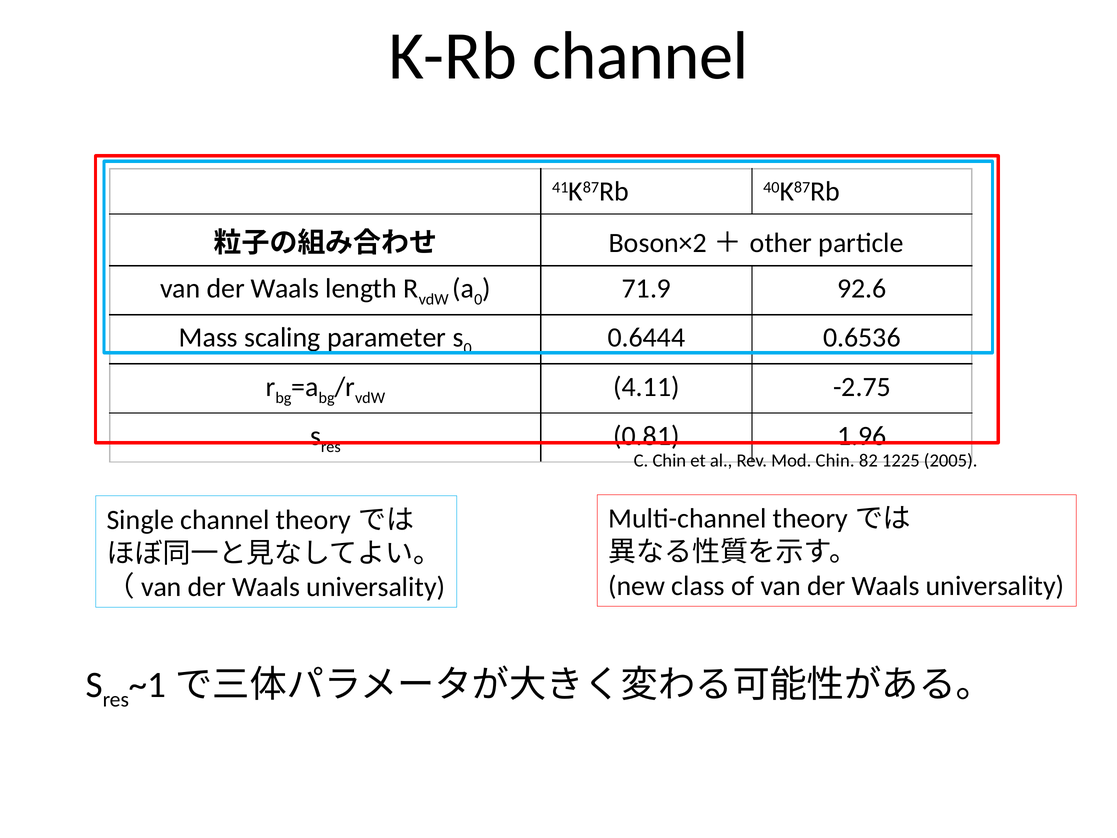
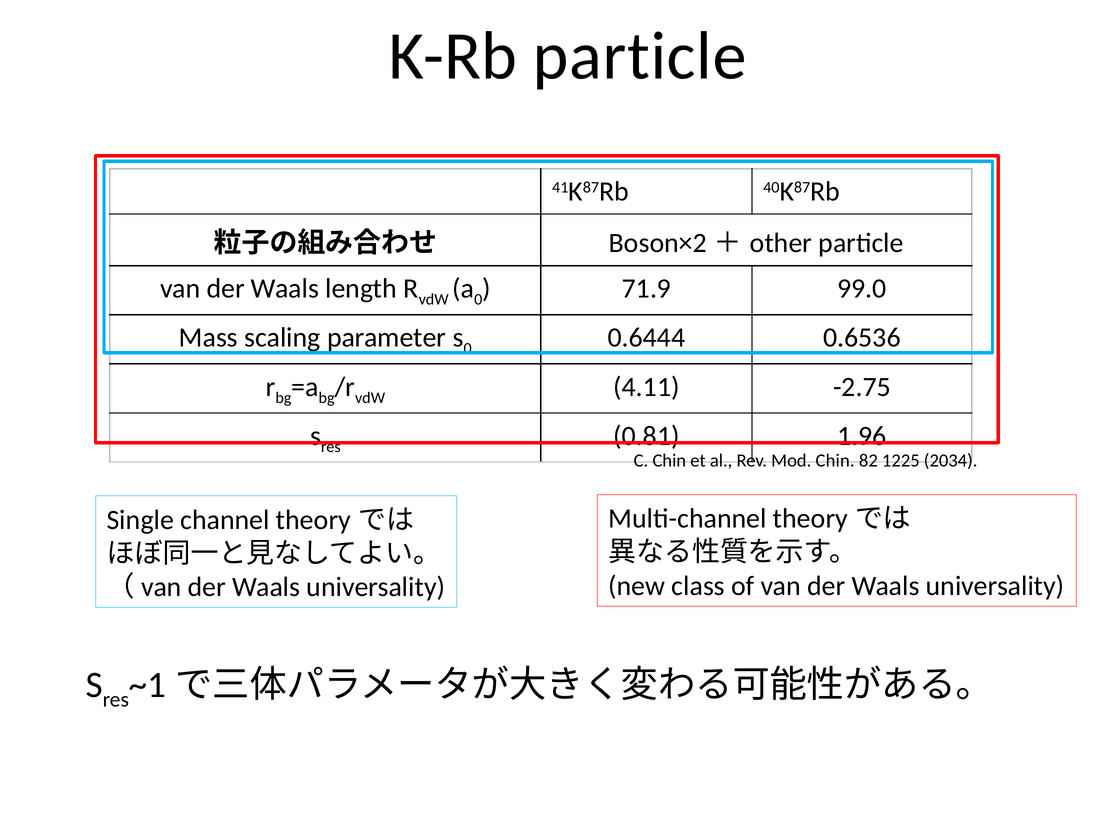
K-Rb channel: channel -> particle (640, 56)
92.6: 92.6 -> 99.0 (862, 289)
2005: 2005 -> 2034 (951, 461)
